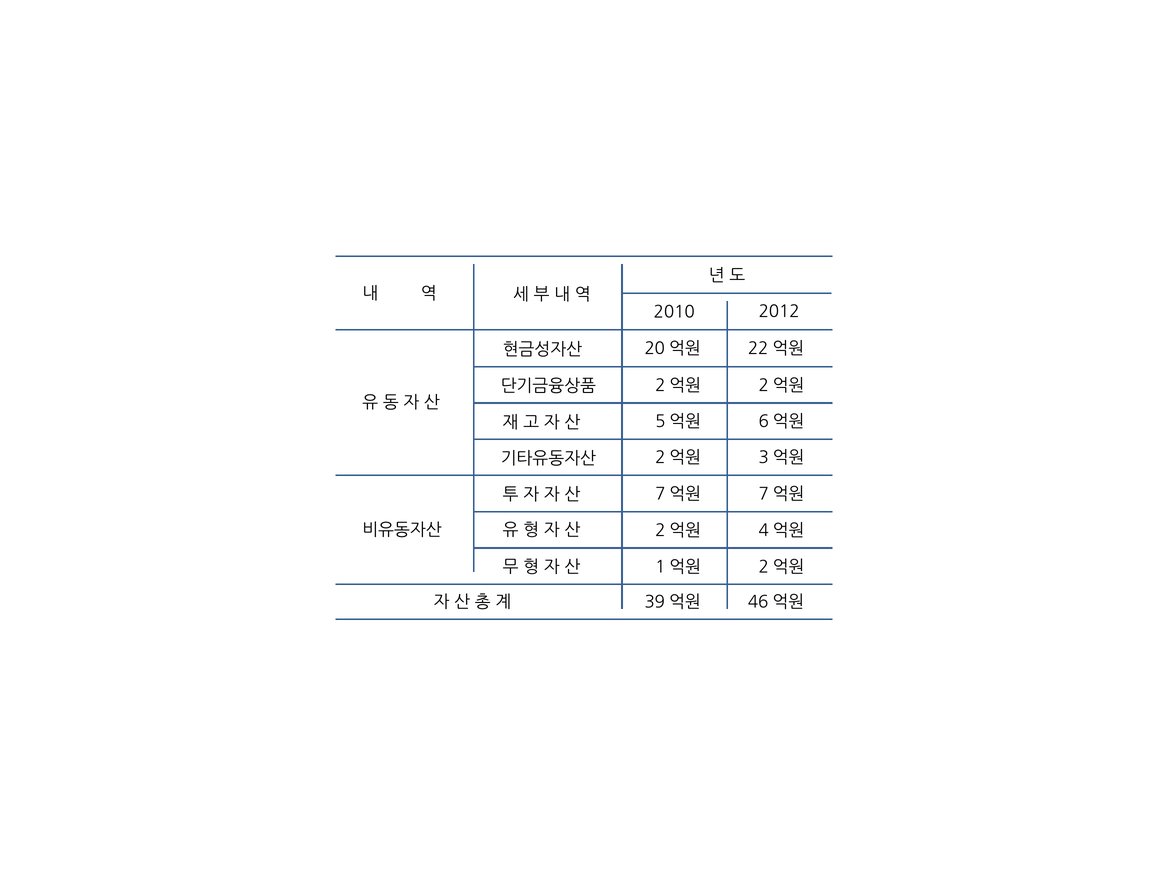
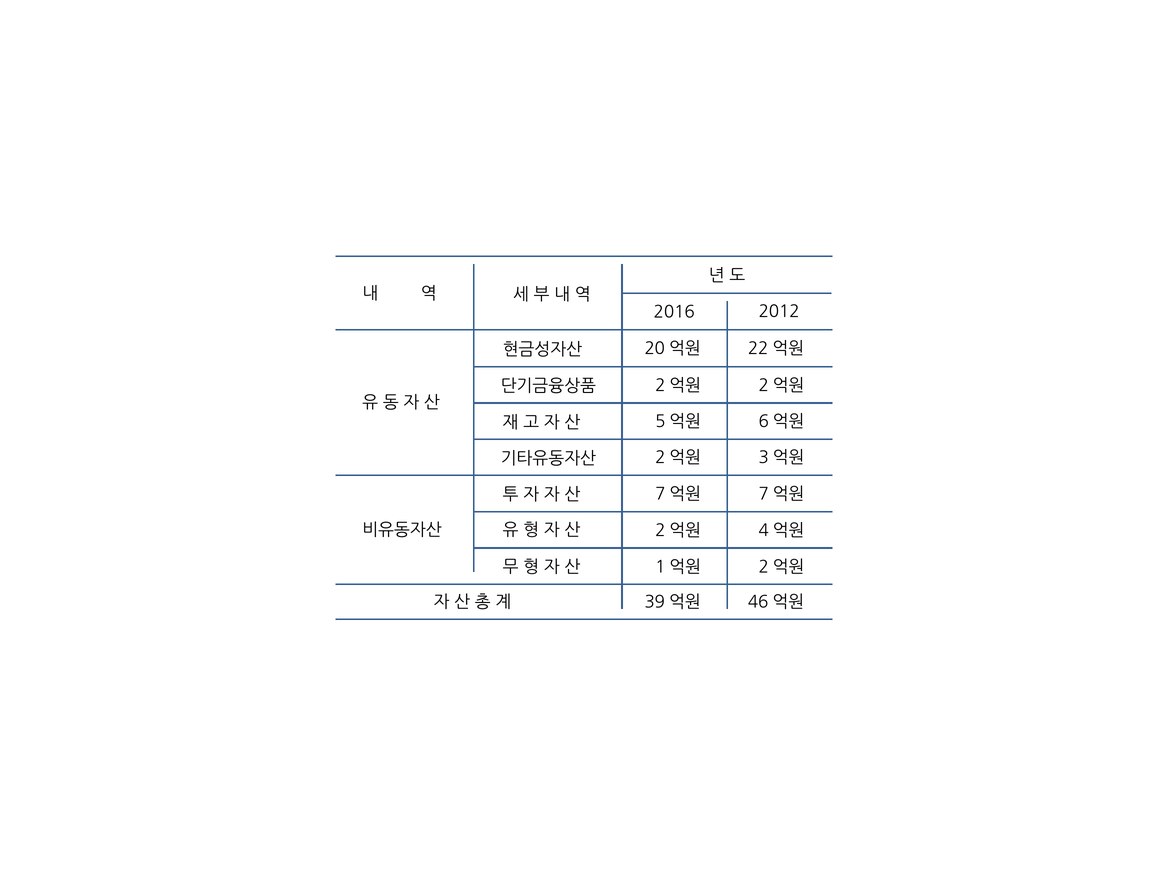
2010: 2010 -> 2016 (674, 312)
